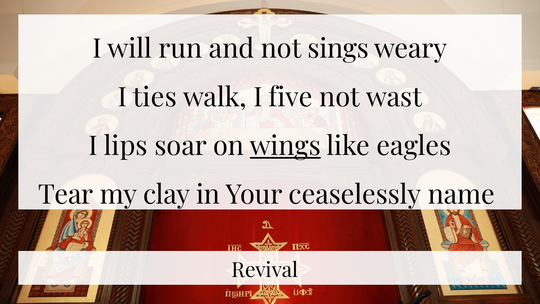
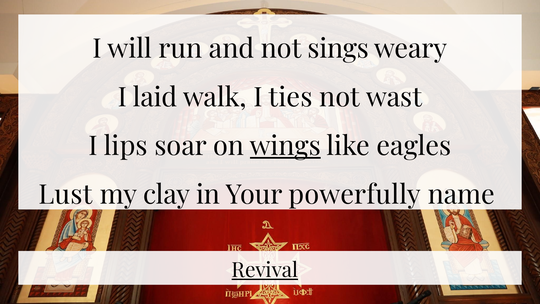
ties: ties -> laid (155, 98)
five: five -> ties (291, 98)
Tear: Tear -> Lust (65, 195)
ceaselessly: ceaselessly -> powerfully (355, 195)
Revival underline: none -> present (265, 270)
